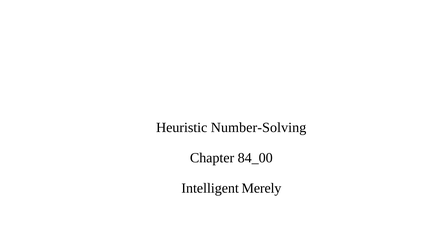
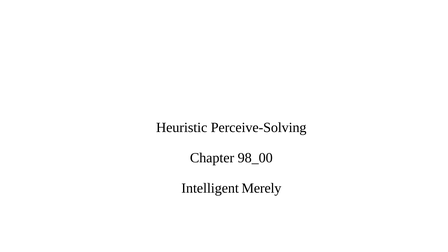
Number-Solving: Number-Solving -> Perceive-Solving (259, 128)
84_00: 84_00 -> 98_00 (255, 158)
